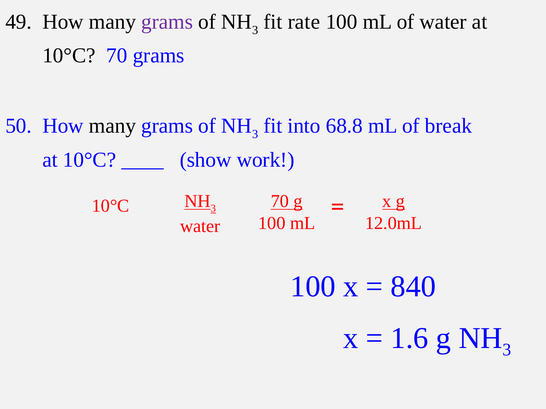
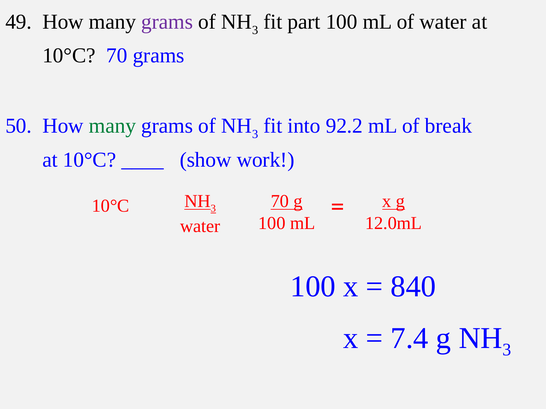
rate: rate -> part (304, 22)
many colour: black -> green (112, 126)
68.8: 68.8 -> 92.2 (344, 126)
1.6: 1.6 -> 7.4 (409, 338)
